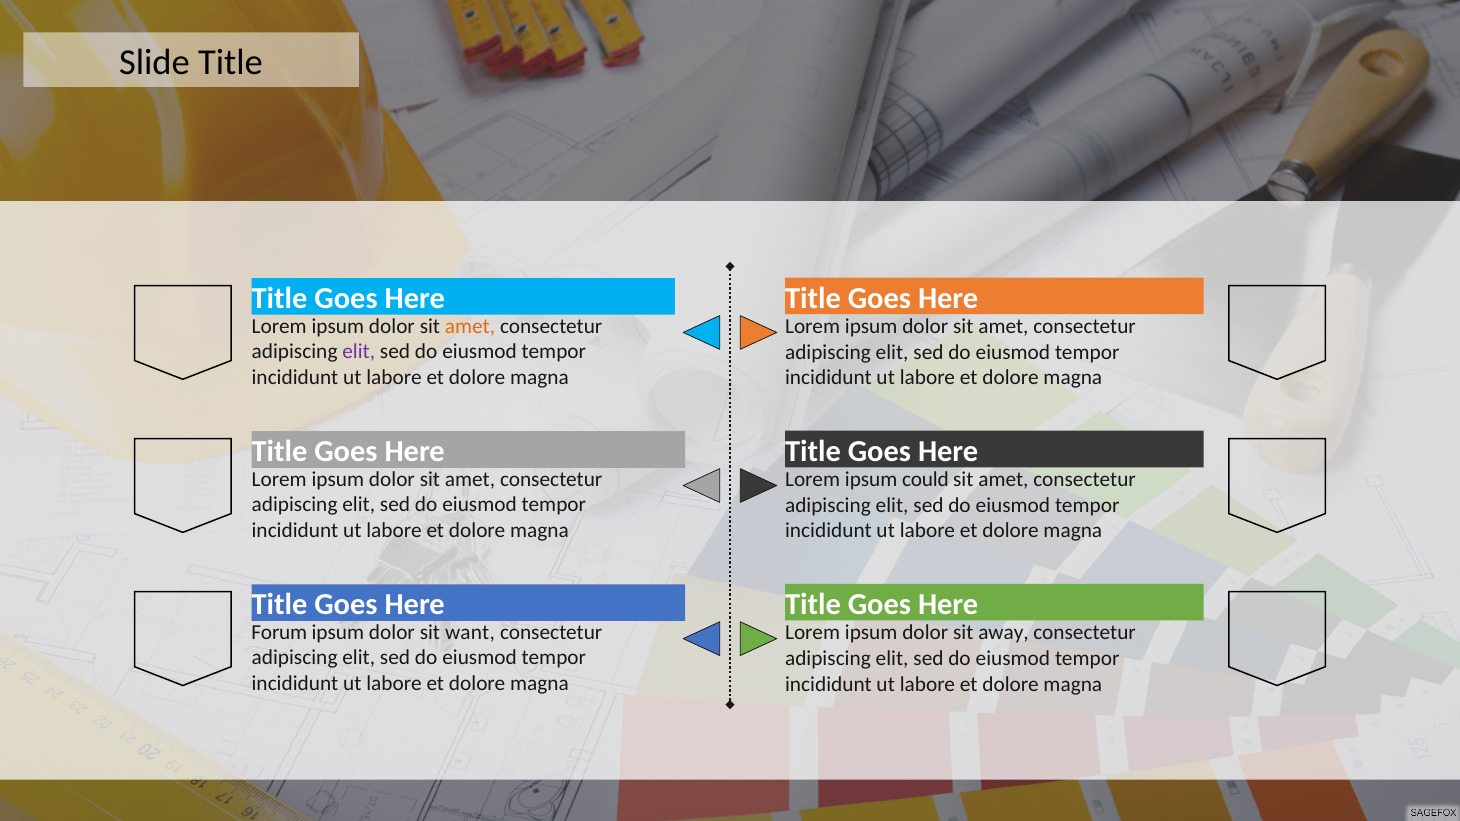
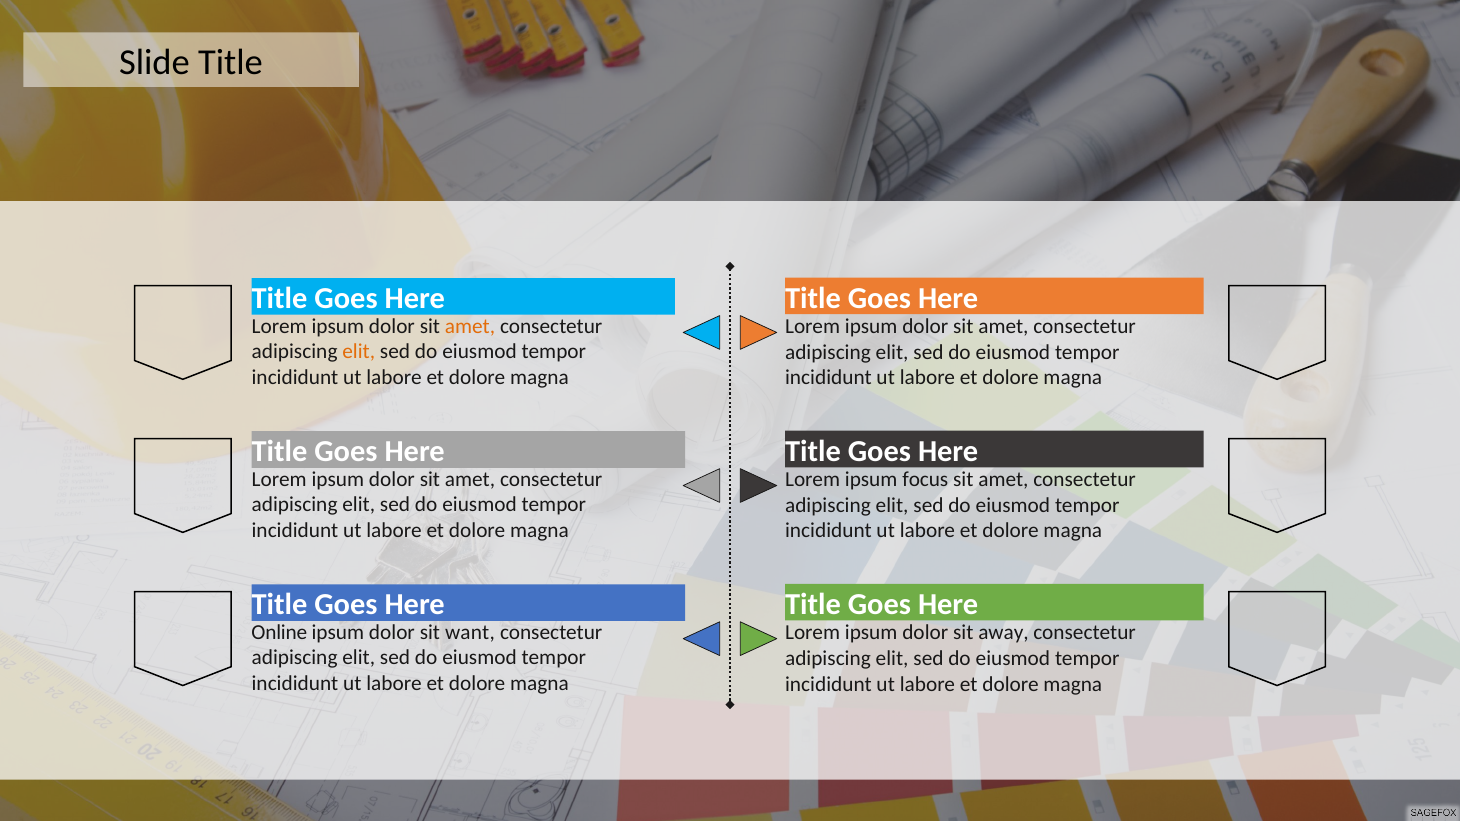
elit colour: purple -> orange (359, 352)
could: could -> focus (925, 480)
Forum: Forum -> Online (279, 633)
